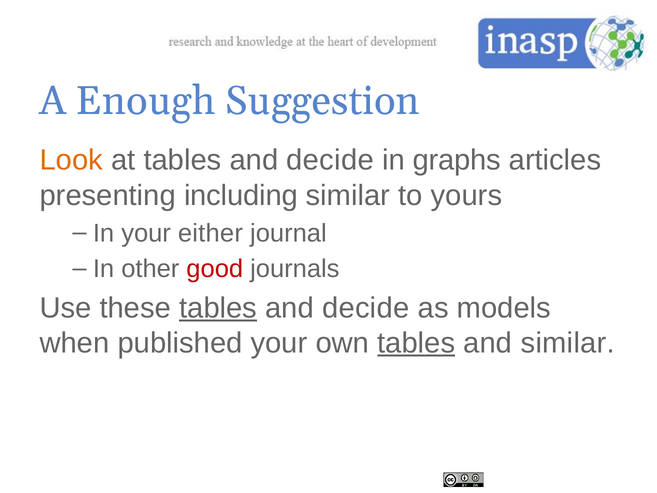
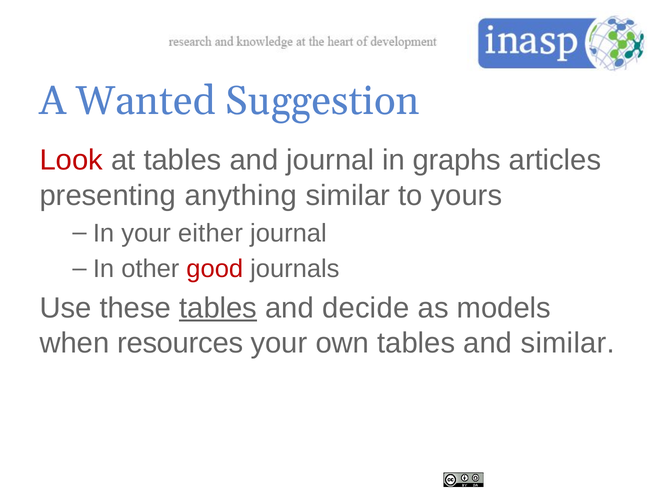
Enough: Enough -> Wanted (146, 101)
Look colour: orange -> red (71, 160)
at tables and decide: decide -> journal (330, 160)
including: including -> anything (241, 195)
published: published -> resources (180, 343)
tables underline: present -> none (416, 343)
